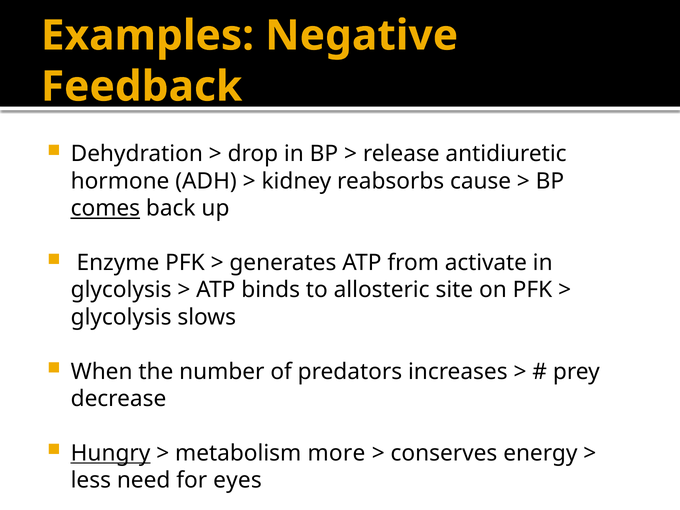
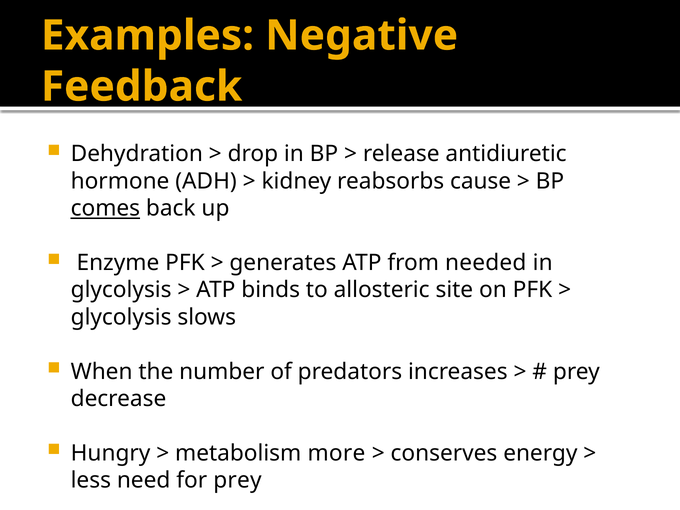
activate: activate -> needed (486, 263)
Hungry underline: present -> none (111, 453)
for eyes: eyes -> prey (237, 480)
